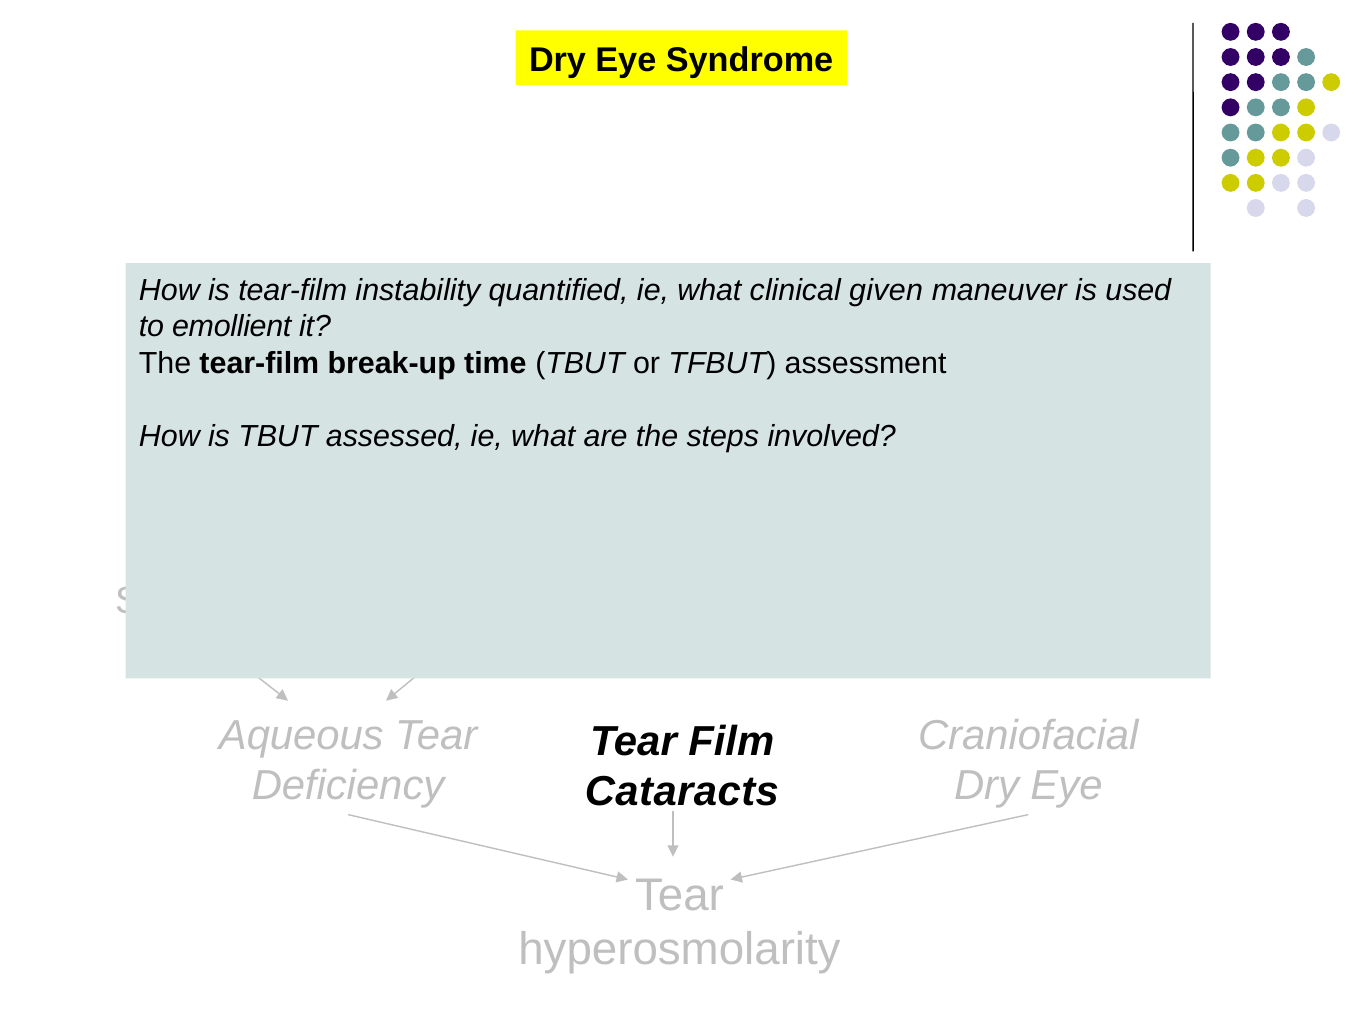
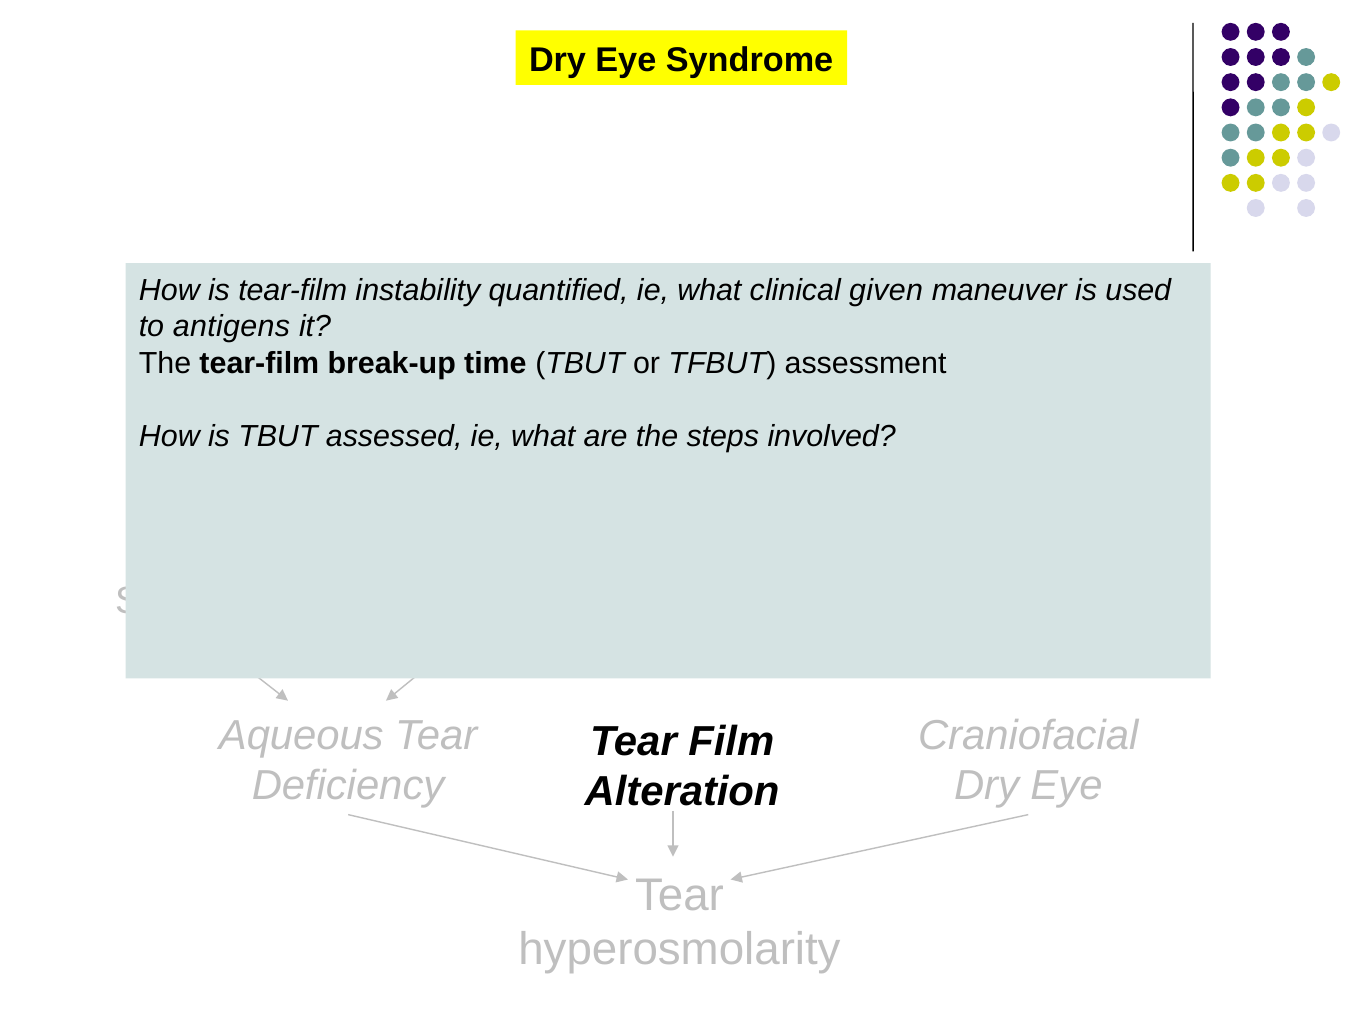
emollient: emollient -> antigens (231, 327)
Cataracts: Cataracts -> Alteration (682, 792)
